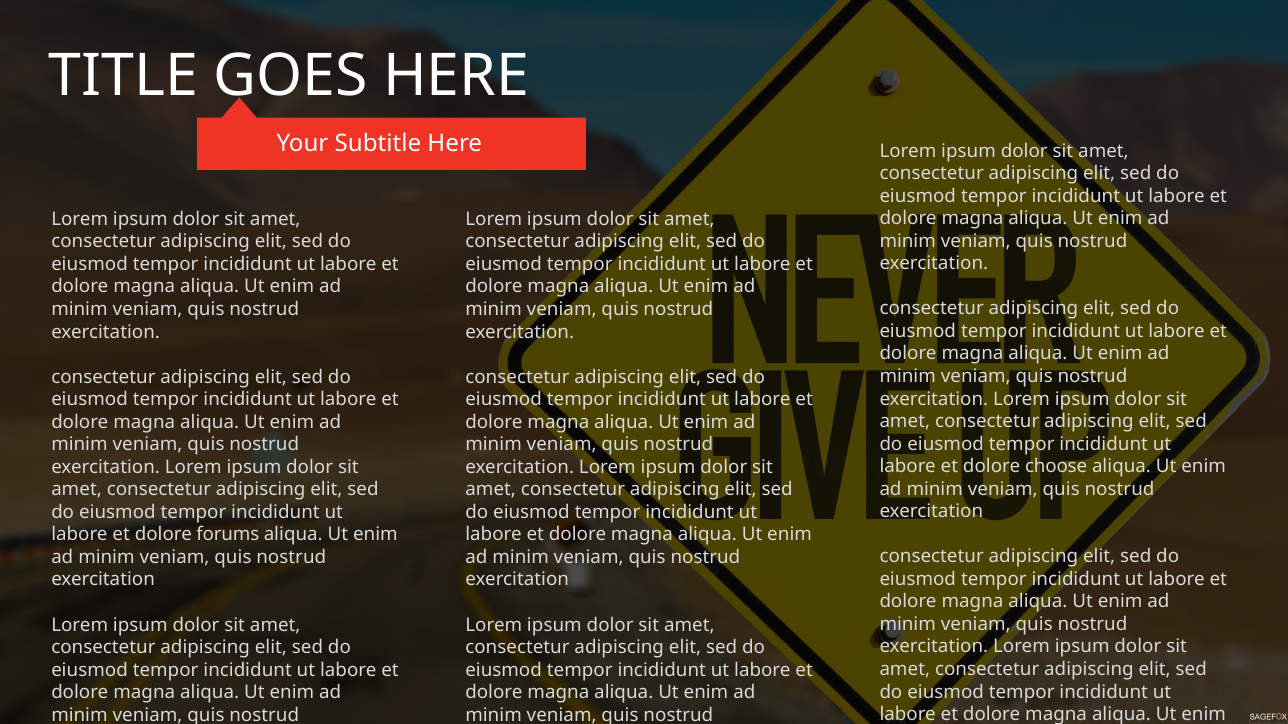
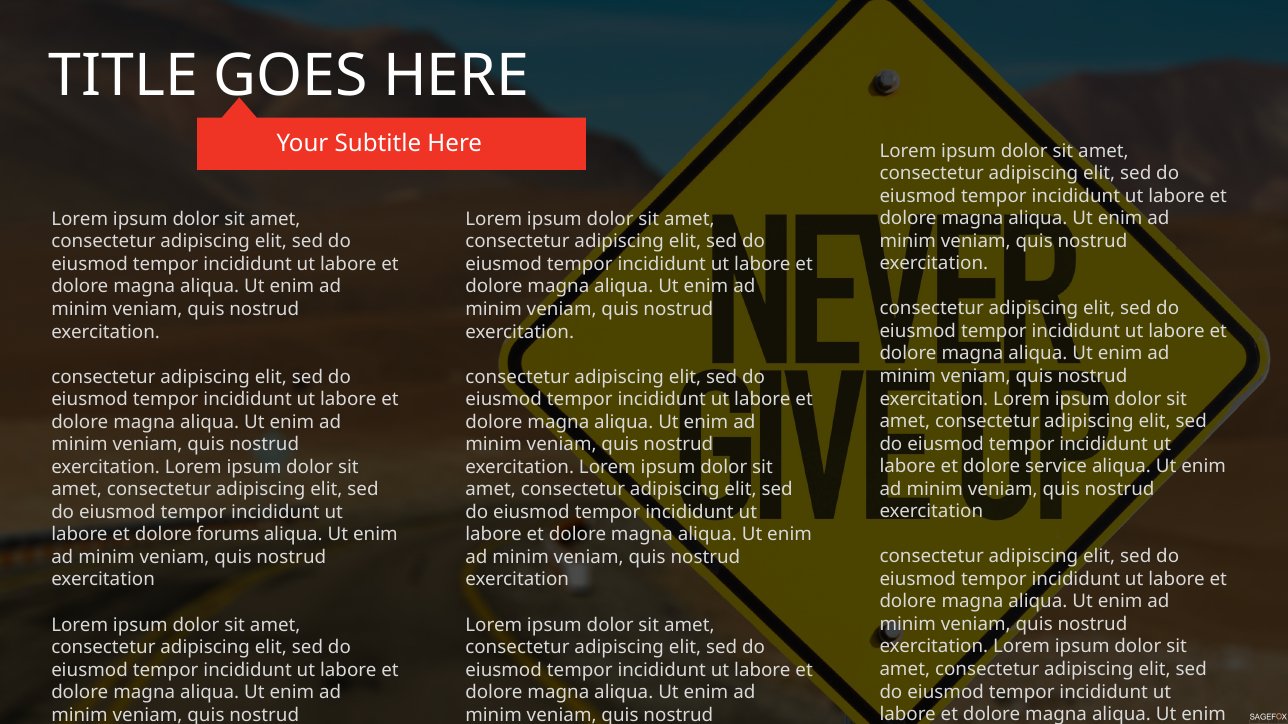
choose: choose -> service (1056, 467)
